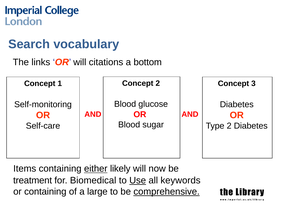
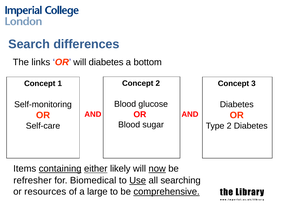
vocabulary: vocabulary -> differences (86, 44)
will citations: citations -> diabetes (106, 62)
containing underline: none -> present (60, 168)
now underline: none -> present (157, 168)
treatment: treatment -> refresher (33, 180)
keywords: keywords -> searching (181, 180)
or containing: containing -> resources (45, 191)
